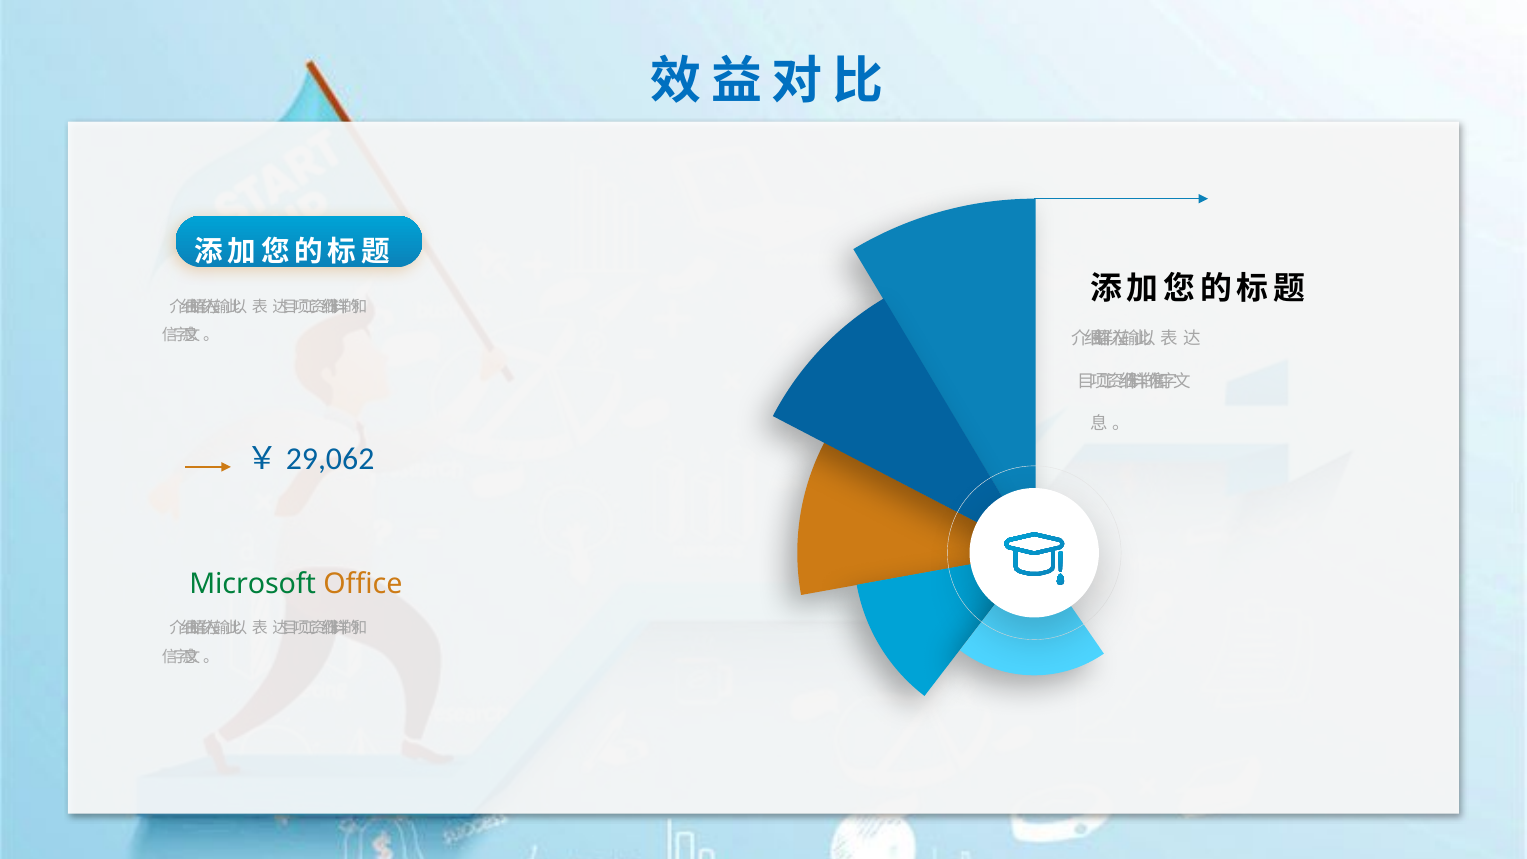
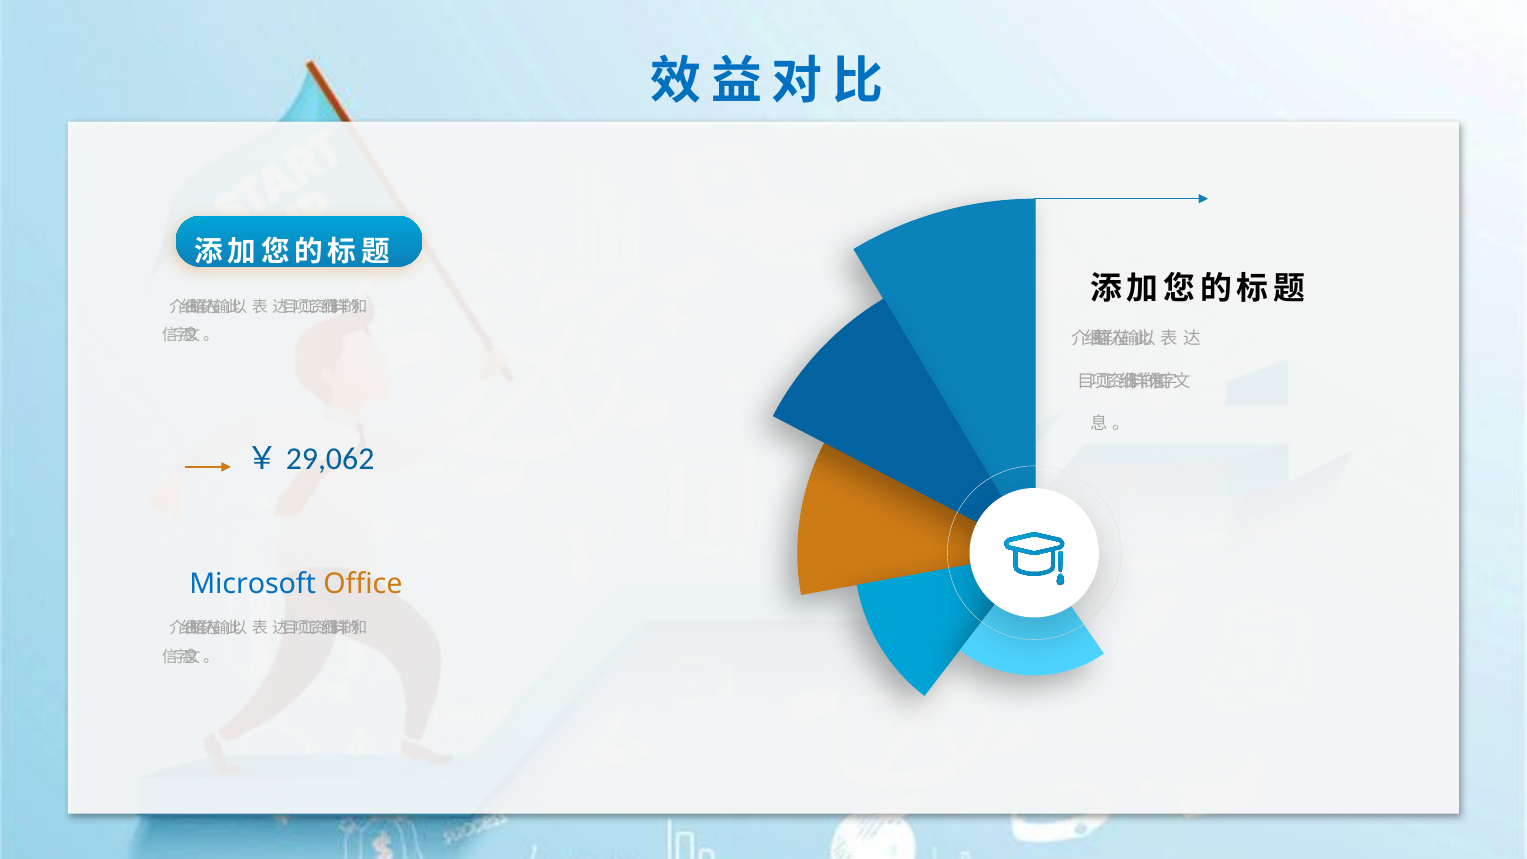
Microsoft colour: green -> blue (253, 584)
